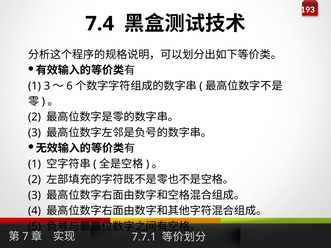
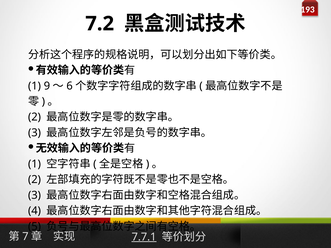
7.4: 7.4 -> 7.2 (100, 24)
1 3: 3 -> 9 (47, 86)
7.7.1 underline: none -> present (144, 237)
